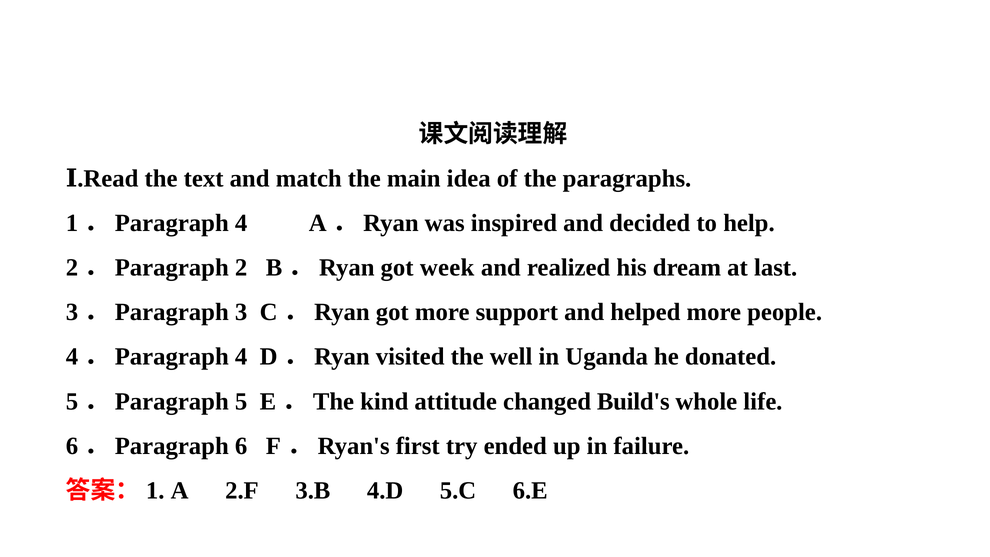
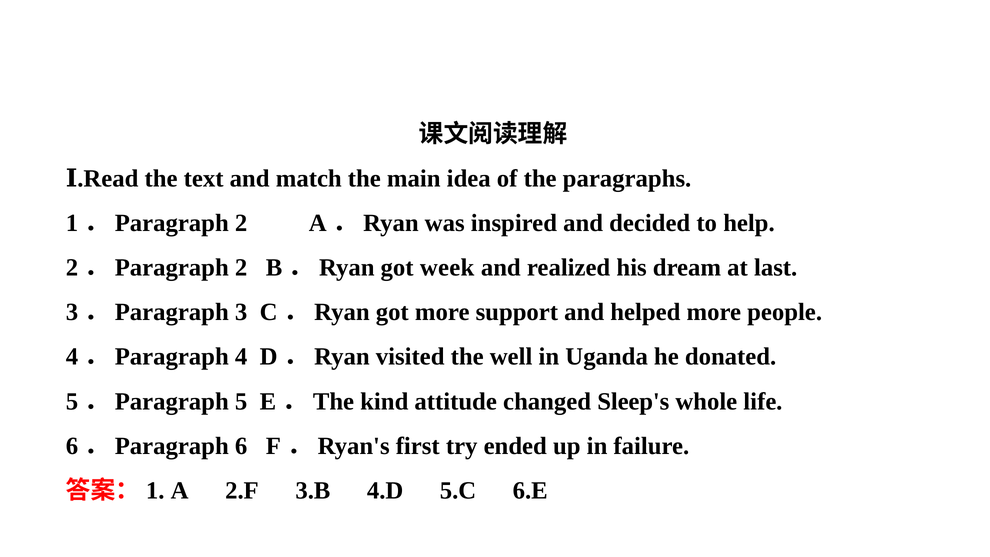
1．Paragraph 4: 4 -> 2 (241, 223)
Build's: Build's -> Sleep's (633, 401)
